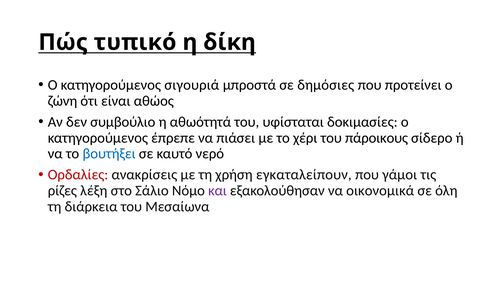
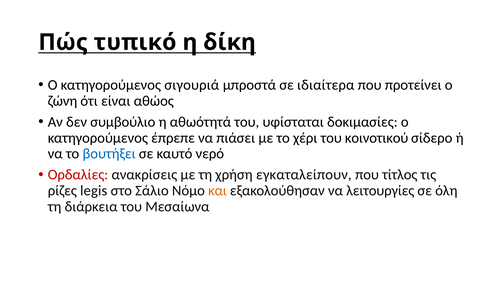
δημόσιες: δημόσιες -> ιδιαίτερα (326, 85)
πάροικους: πάροικους -> κοινοτικού (377, 138)
γάμοι: γάμοι -> τίτλος (400, 175)
λέξη: λέξη -> legis (94, 191)
και colour: purple -> orange (217, 191)
οικονομικά: οικονομικά -> λειτουργίες (380, 191)
